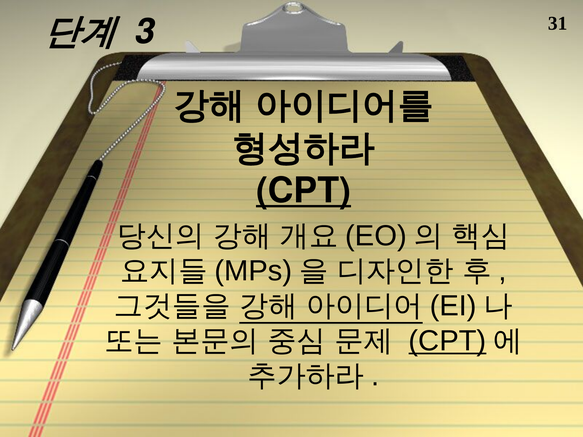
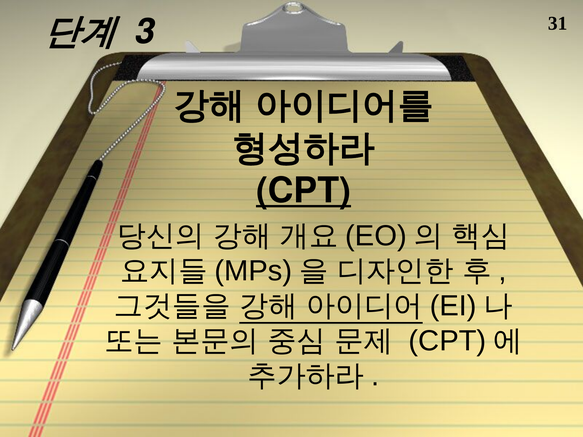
CPT underline: present -> none (447, 341)
